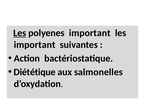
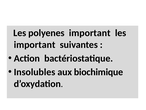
Les underline: present -> none (20, 33)
Diététique: Diététique -> Insolubles (34, 72)
salmonelles: salmonelles -> biochimique (99, 72)
